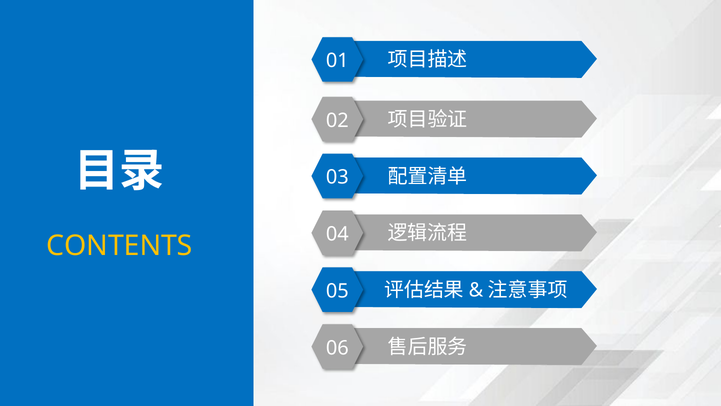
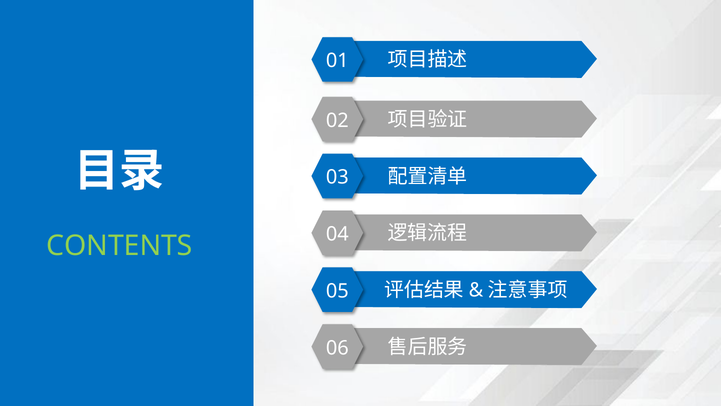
CONTENTS colour: yellow -> light green (119, 245)
